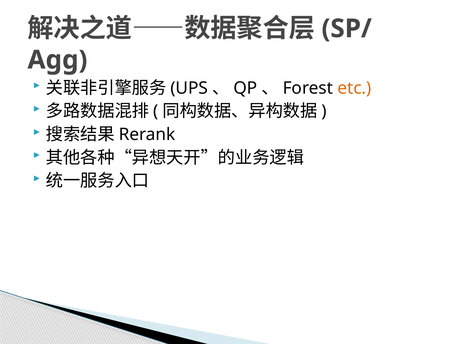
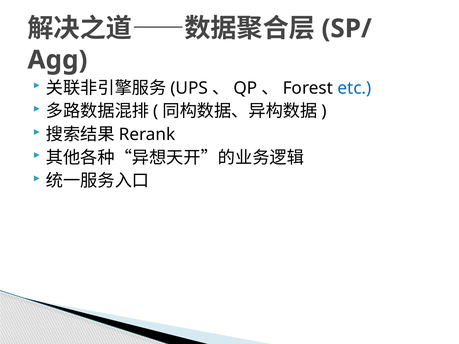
etc colour: orange -> blue (354, 88)
